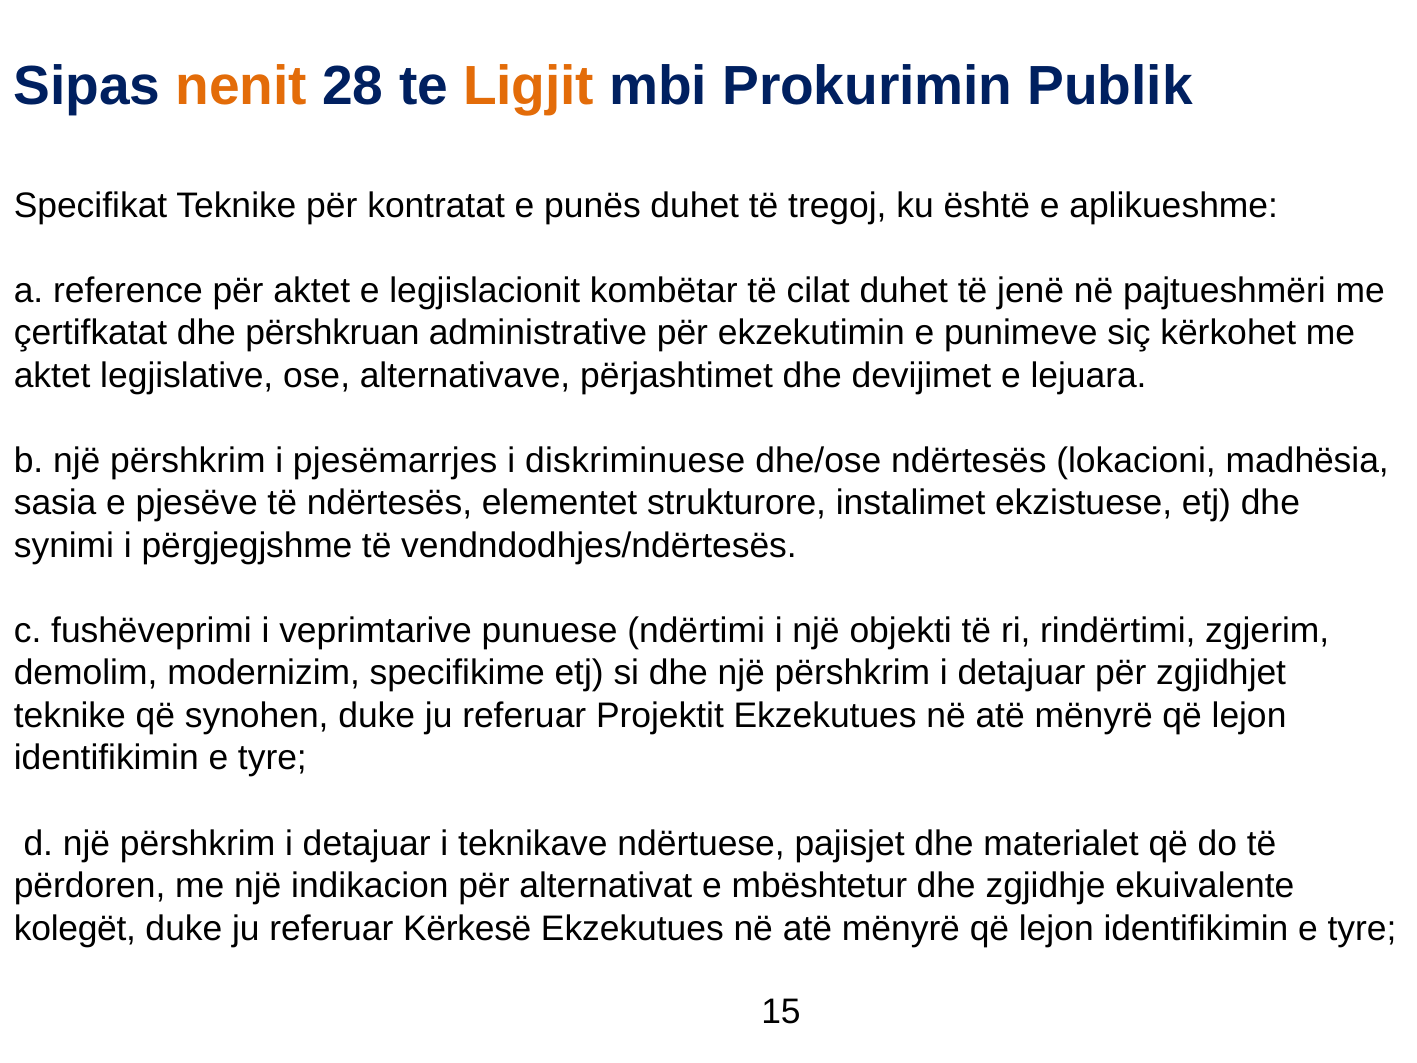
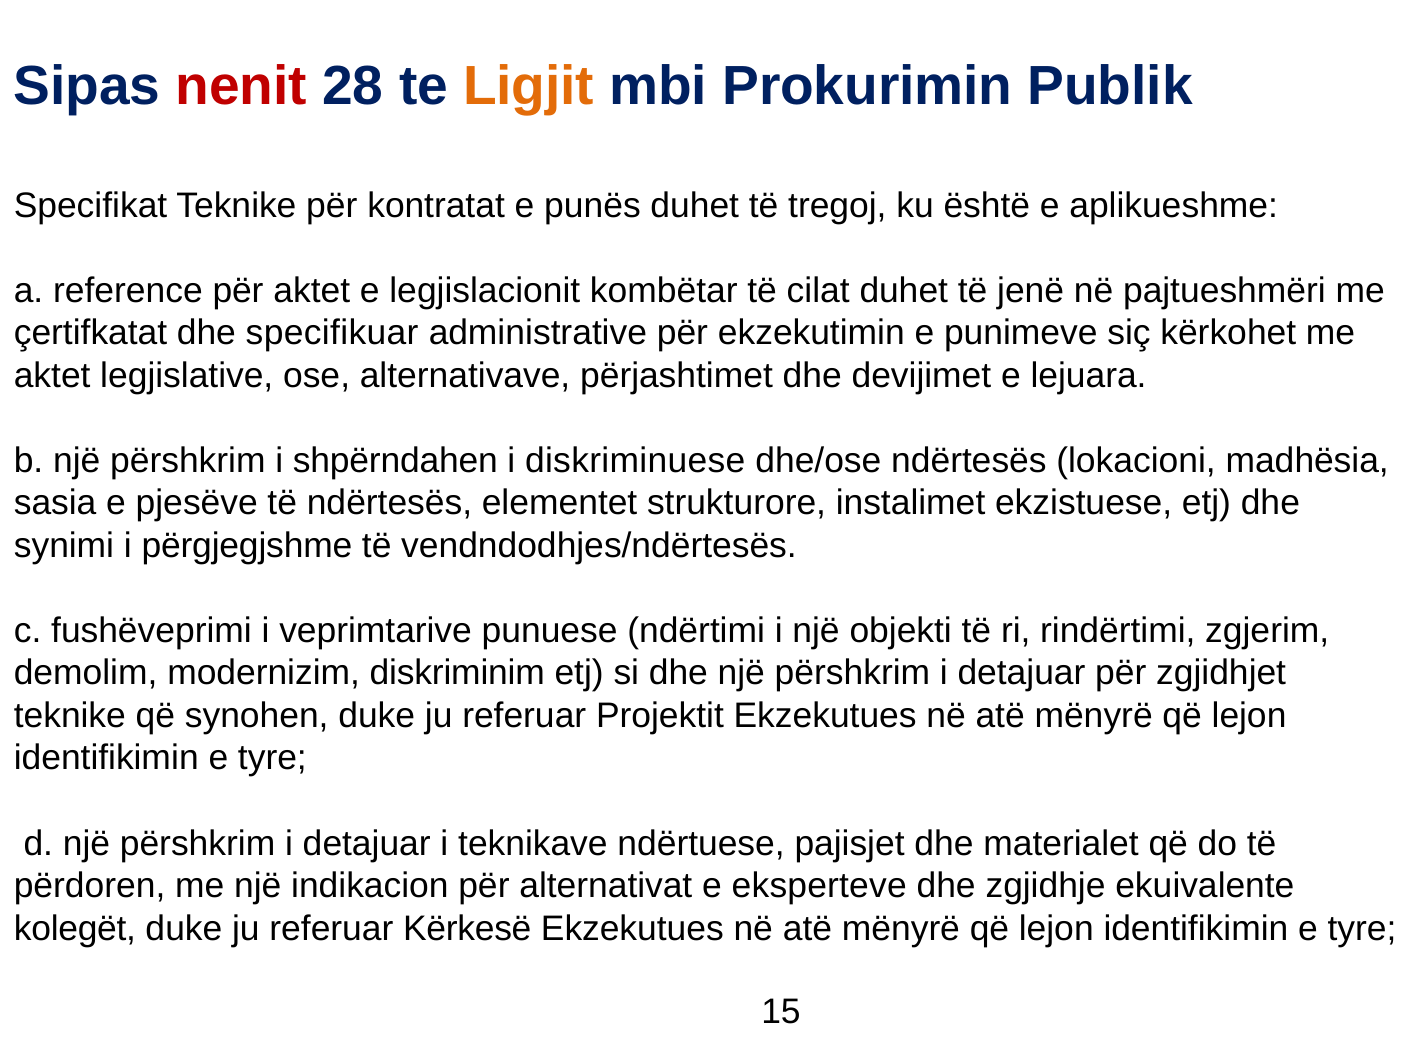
nenit colour: orange -> red (241, 86)
përshkruan: përshkruan -> specifikuar (332, 333)
pjesëmarrjes: pjesëmarrjes -> shpërndahen (395, 461)
specifikime: specifikime -> diskriminim (457, 673)
mbështetur: mbështetur -> eksperteve (819, 886)
